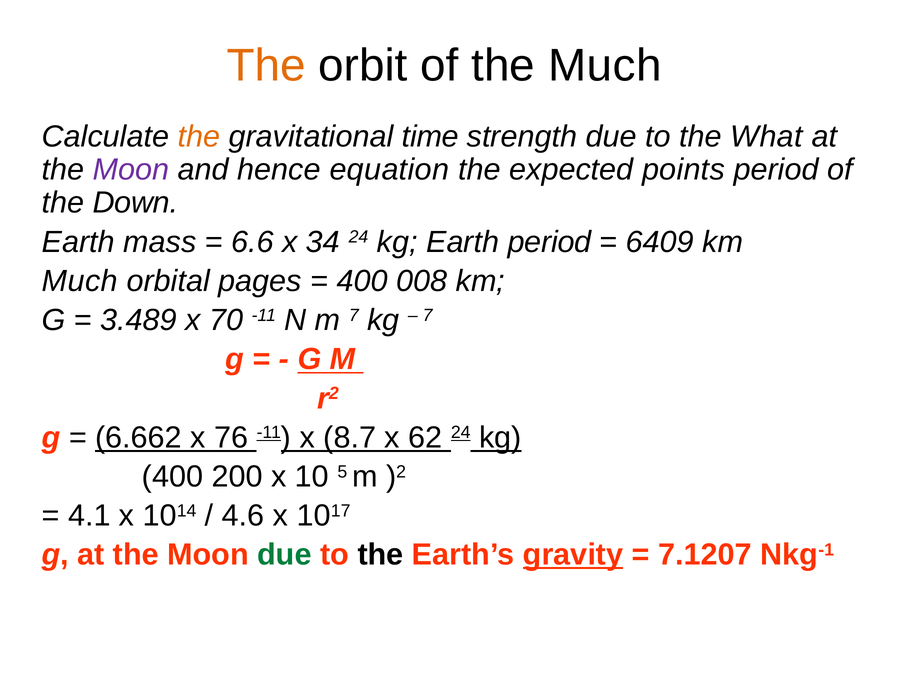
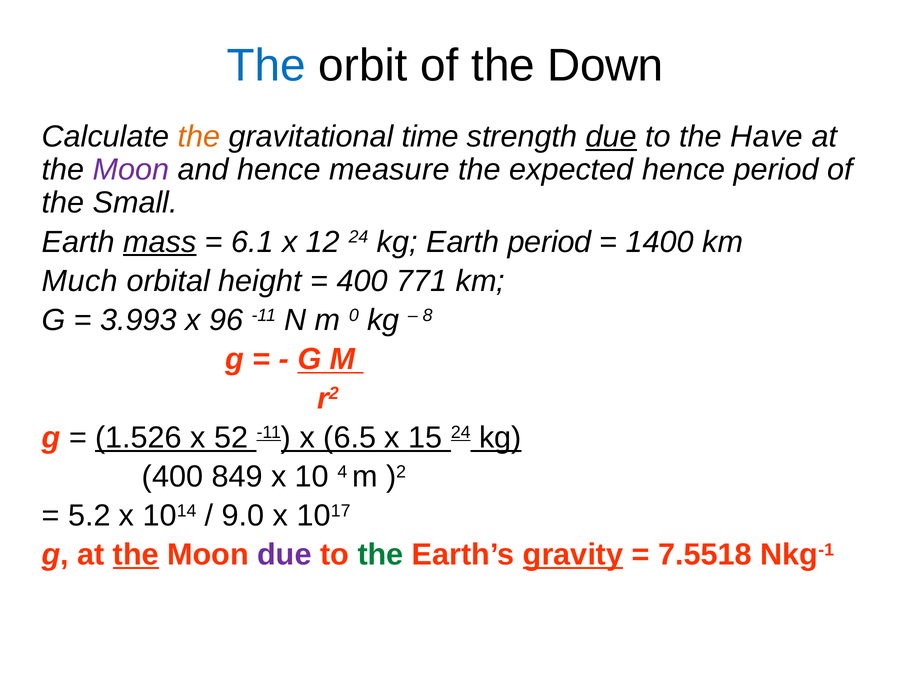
The colour: orange -> blue (266, 66)
the Much: Much -> Down (605, 66)
due underline: none -> present (611, 137)
What: What -> Have (767, 137)
equation: equation -> measure (389, 170)
expected points: points -> hence (684, 170)
Down: Down -> Small (135, 203)
mass underline: none -> present (160, 242)
6.6: 6.6 -> 6.1 (252, 242)
34: 34 -> 12 (323, 242)
6409: 6409 -> 1400 (660, 242)
pages: pages -> height (260, 281)
008: 008 -> 771 (422, 281)
3.489: 3.489 -> 3.993 (139, 320)
70: 70 -> 96 (226, 320)
m 7: 7 -> 0 (354, 316)
7: 7 -> 8 (428, 316)
6.662: 6.662 -> 1.526 (138, 438)
76: 76 -> 52 (231, 438)
8.7: 8.7 -> 6.5 (350, 438)
62: 62 -> 15 (425, 438)
200: 200 -> 849 (237, 477)
5: 5 -> 4 (342, 472)
4.1: 4.1 -> 5.2 (89, 516)
4.6: 4.6 -> 9.0 (243, 516)
the underline: none -> present (136, 555)
due colour: green -> purple (284, 555)
the colour: black -> green (380, 555)
7.1207: 7.1207 -> 7.5518 (705, 555)
